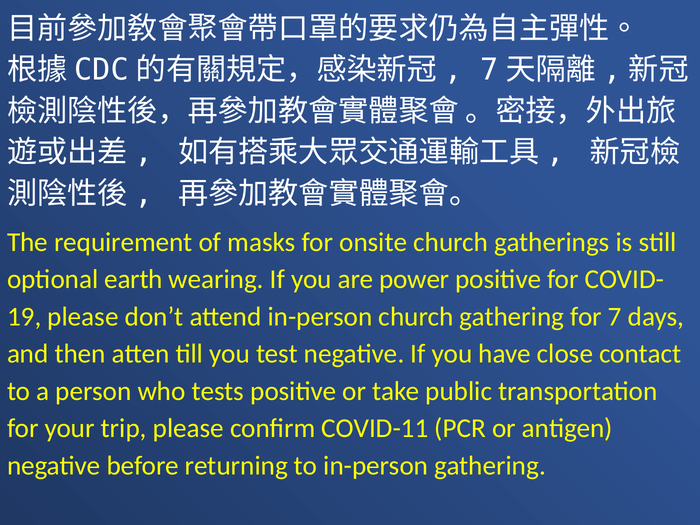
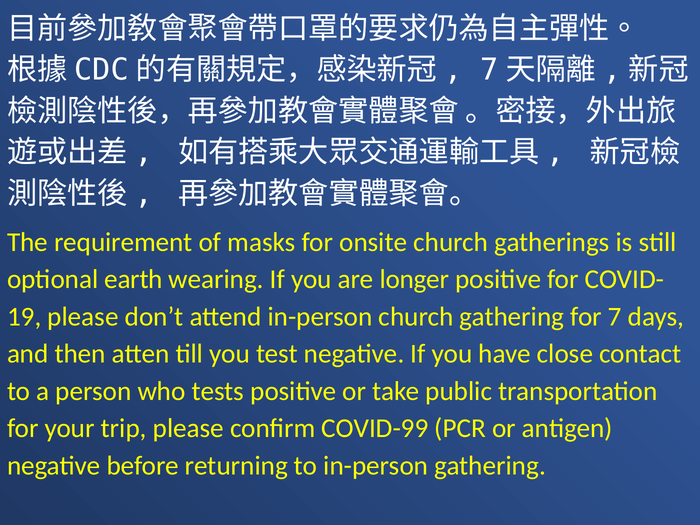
power: power -> longer (414, 279)
COVID-11: COVID-11 -> COVID-99 (375, 428)
